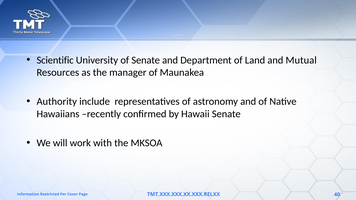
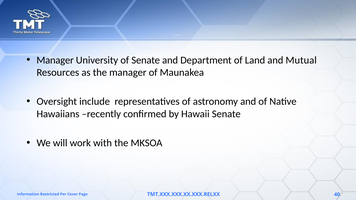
Scientific: Scientific -> Manager (55, 60)
Authority: Authority -> Oversight (57, 102)
